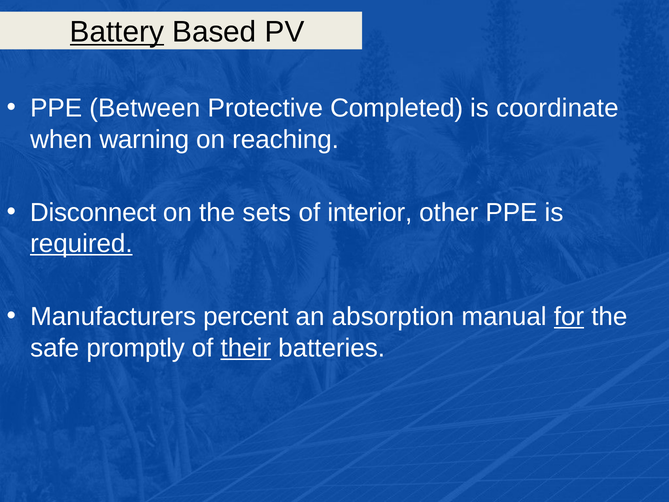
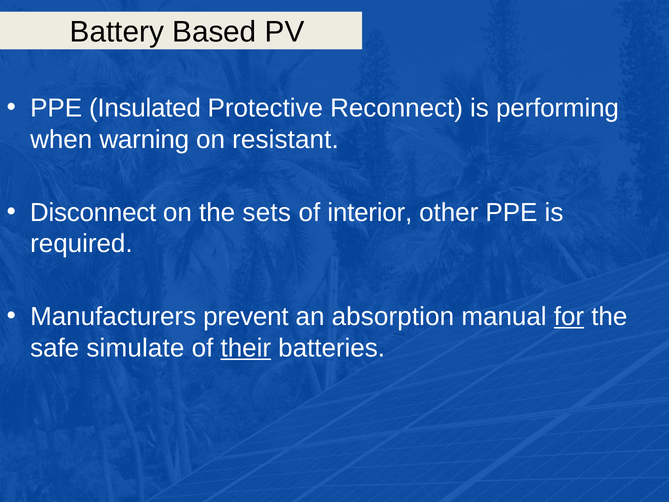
Battery underline: present -> none (117, 32)
Between: Between -> Insulated (145, 108)
Completed: Completed -> Reconnect (397, 108)
coordinate: coordinate -> performing (557, 108)
reaching: reaching -> resistant (285, 139)
required underline: present -> none (81, 244)
percent: percent -> prevent (246, 317)
promptly: promptly -> simulate (135, 348)
